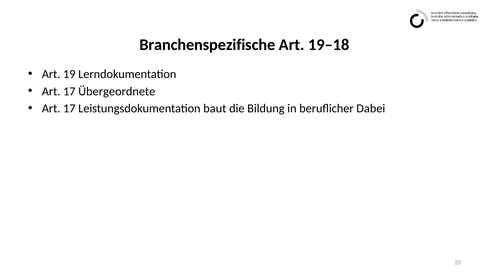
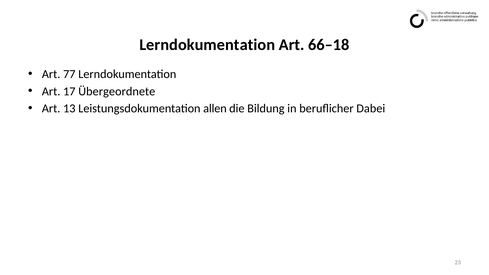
Branchenspezifische: Branchenspezifische -> Lerndokumentation (207, 45)
19–18: 19–18 -> 66–18 (329, 45)
19: 19 -> 77 (69, 74)
17: 17 -> 13 (69, 108)
baut: baut -> allen (215, 108)
